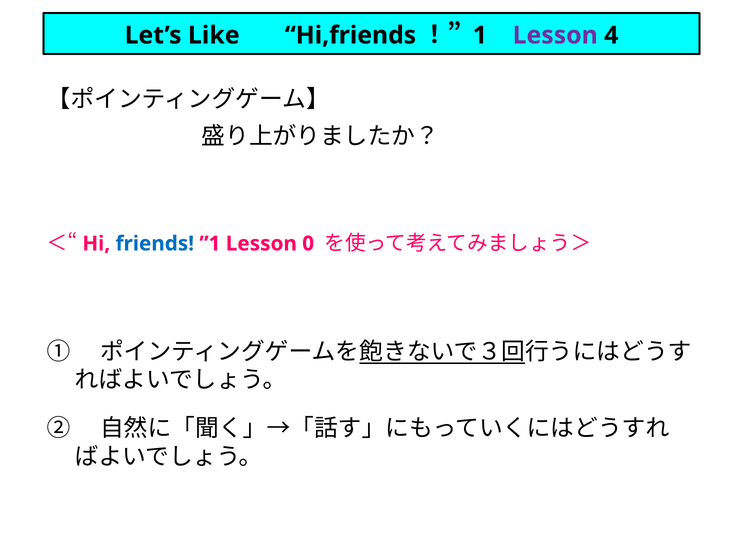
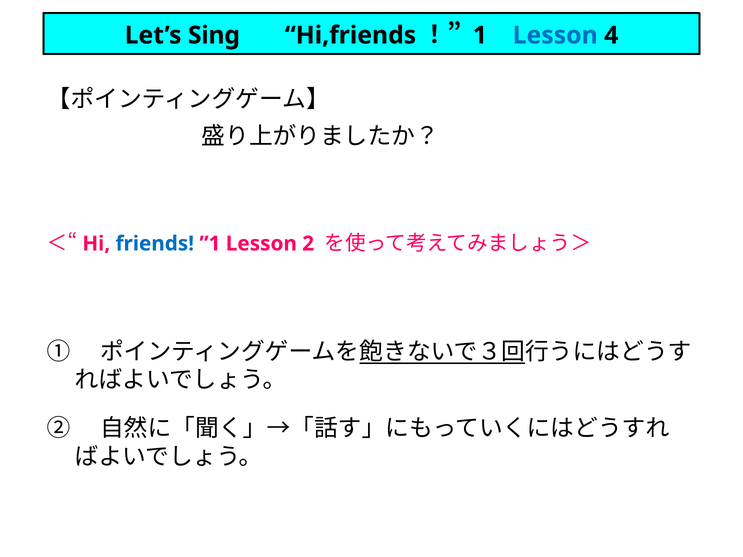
Like: Like -> Sing (214, 35)
Lesson colour: purple -> blue (555, 35)
0: 0 -> 2 (308, 244)
